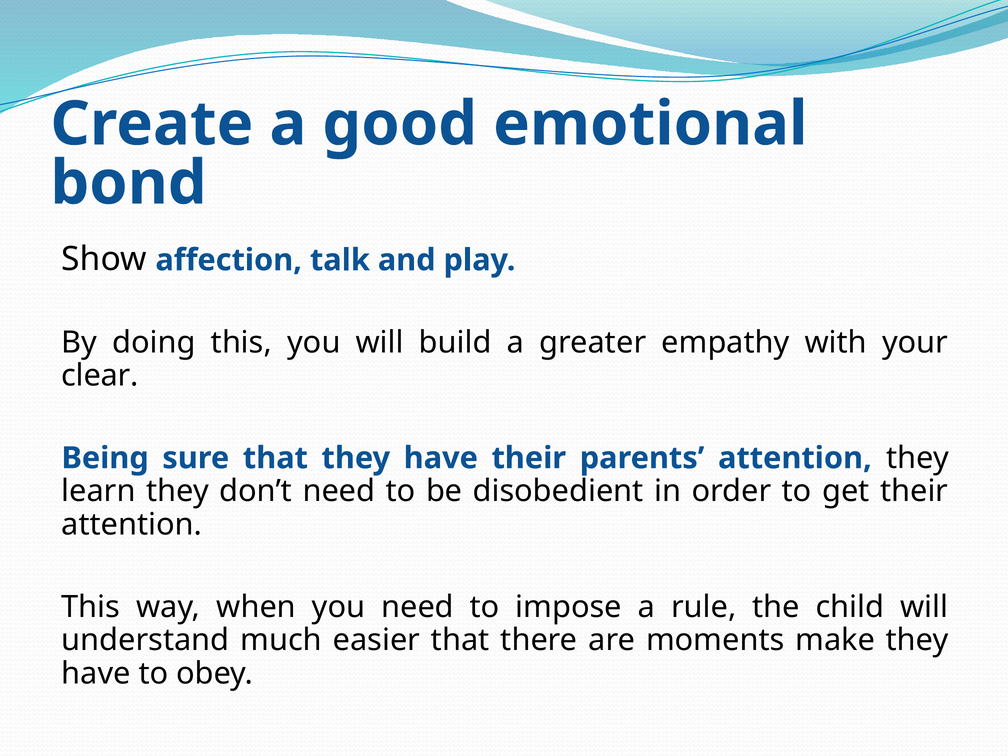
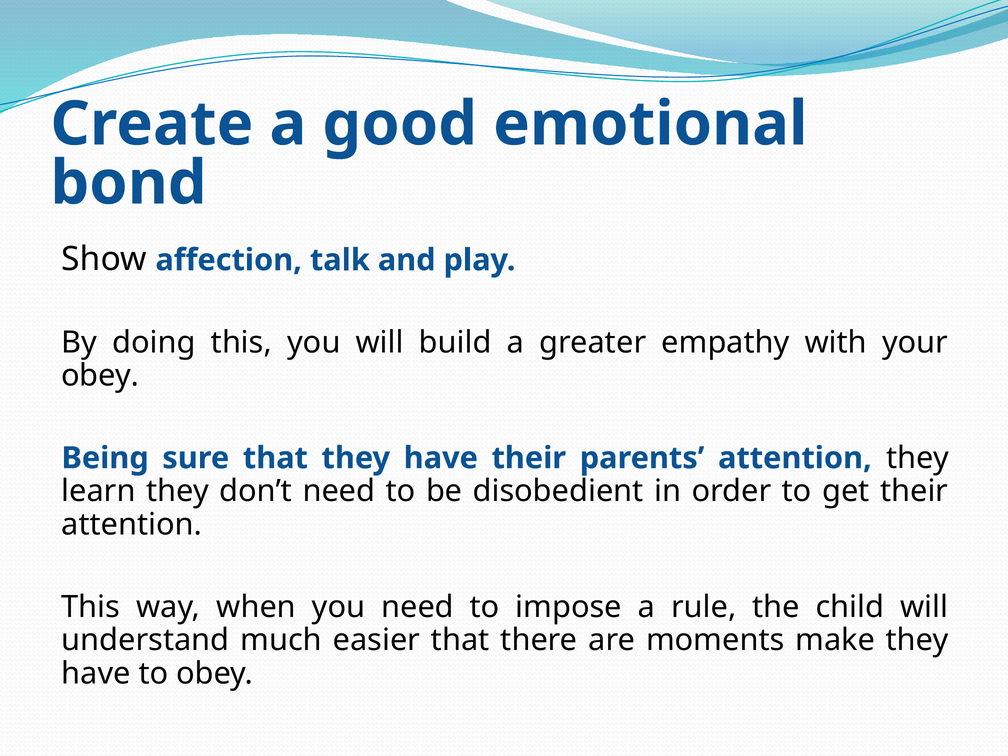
clear: clear -> obey (100, 376)
